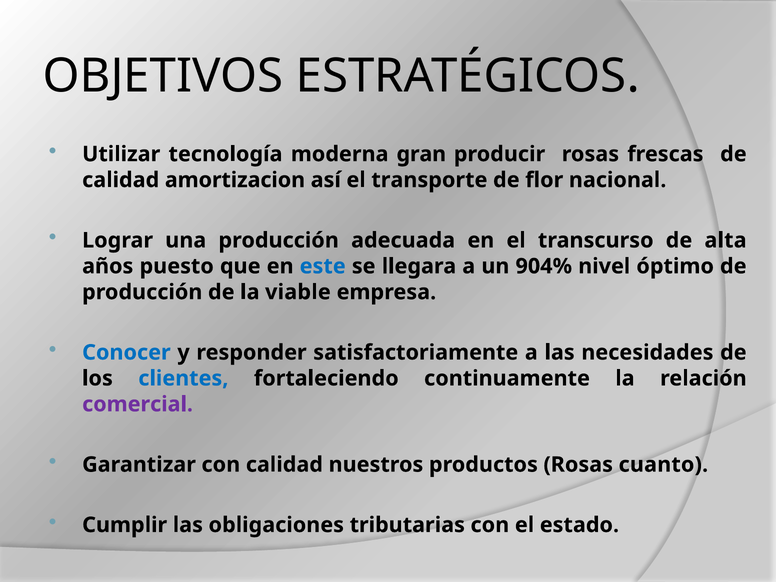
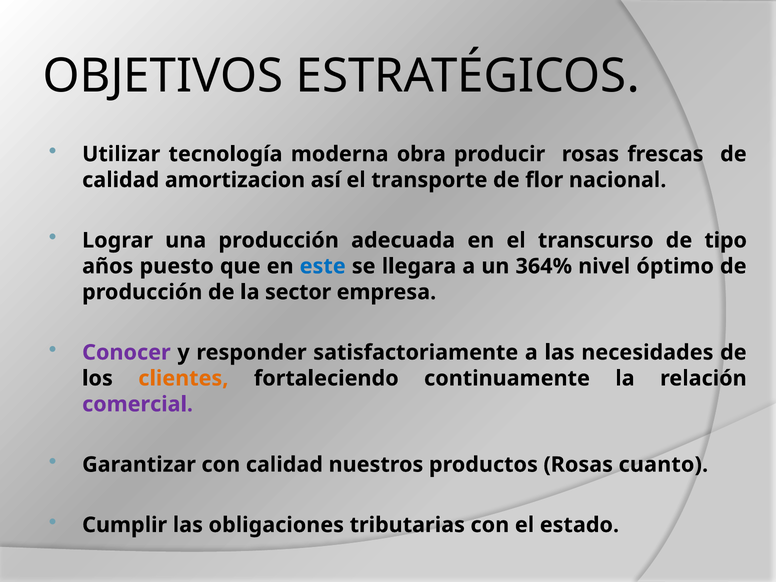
gran: gran -> obra (421, 154)
alta: alta -> tipo (726, 240)
904%: 904% -> 364% (544, 266)
viable: viable -> sector (298, 292)
Conocer colour: blue -> purple (126, 352)
clientes colour: blue -> orange (183, 378)
